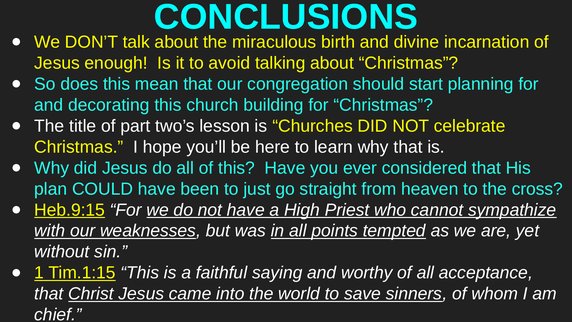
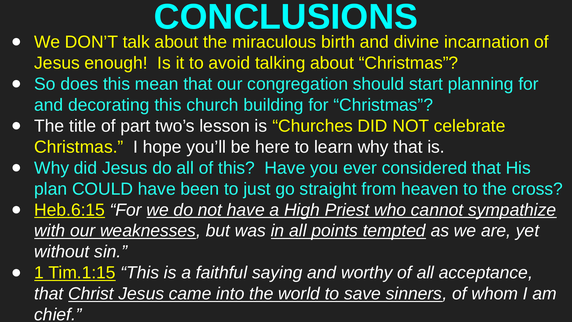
Heb.9:15: Heb.9:15 -> Heb.6:15 (70, 210)
